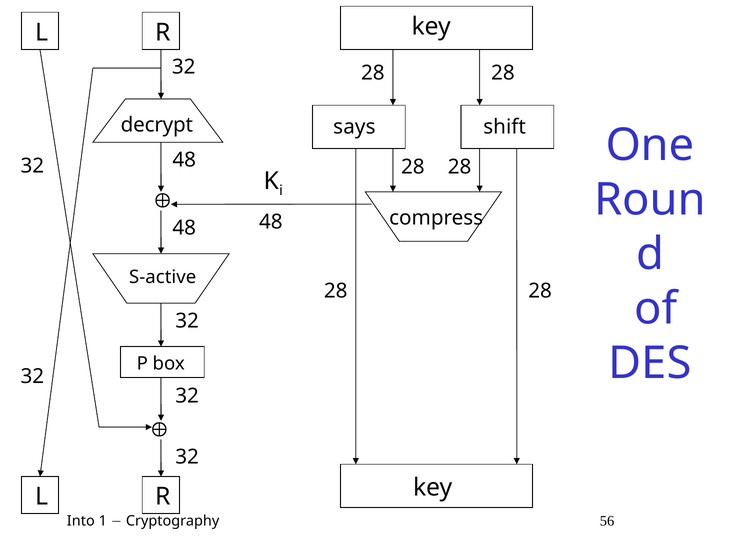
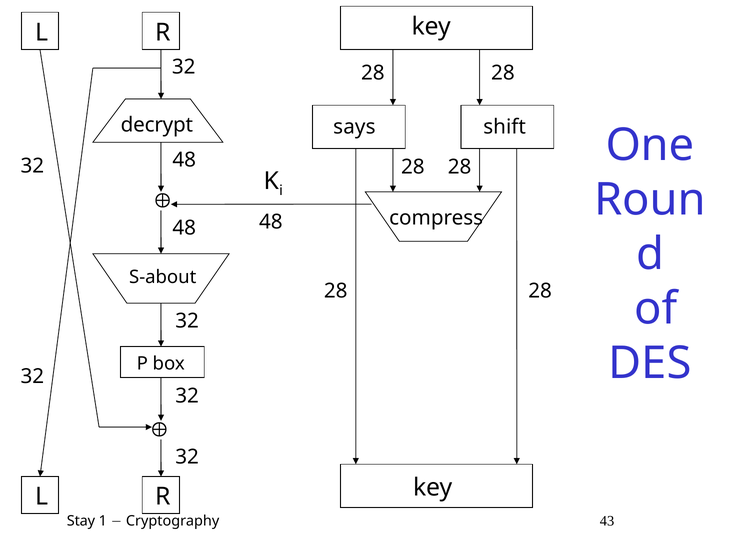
S-active: S-active -> S-about (163, 277)
Into: Into -> Stay (81, 521)
56: 56 -> 43 (607, 521)
